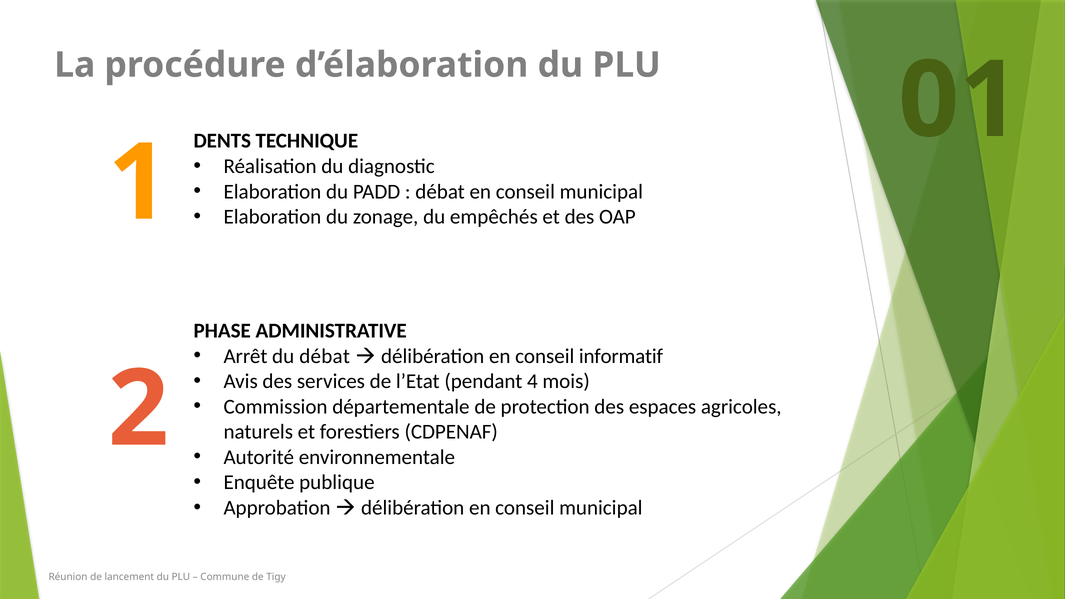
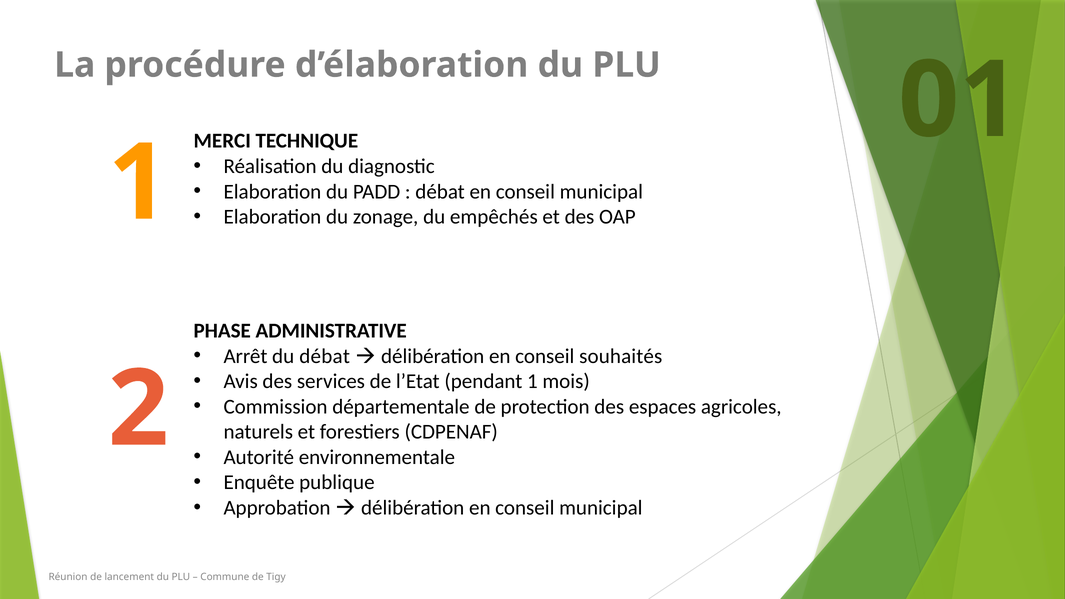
DENTS: DENTS -> MERCI (222, 141)
informatif: informatif -> souhaités (621, 356)
pendant 4: 4 -> 1 (532, 381)
